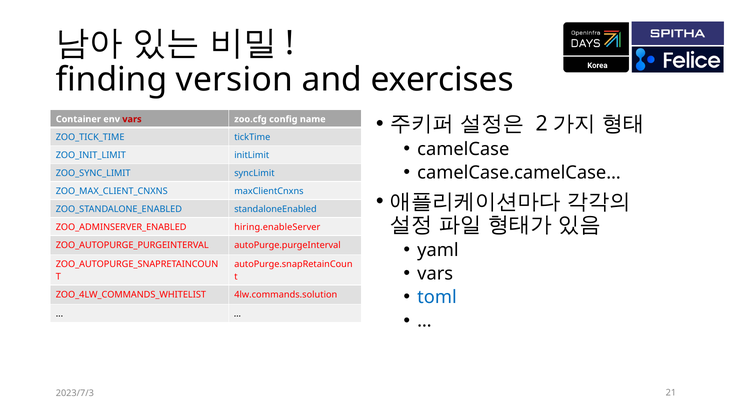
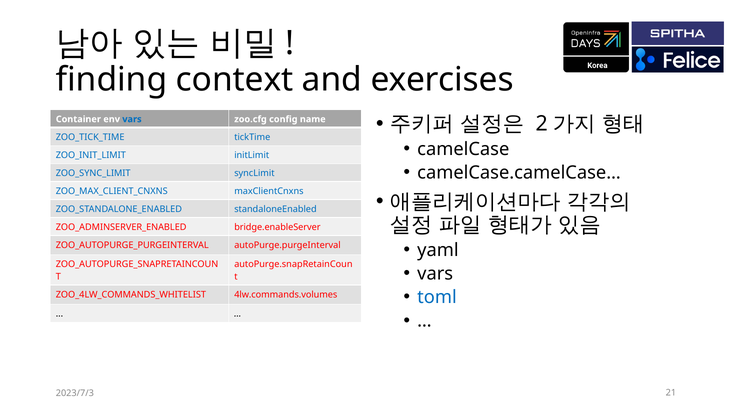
version: version -> context (235, 80)
vars colour: red -> blue (132, 119)
hiring.enableServer: hiring.enableServer -> bridge.enableServer (277, 227)
4lw.commands.solution: 4lw.commands.solution -> 4lw.commands.volumes (286, 294)
